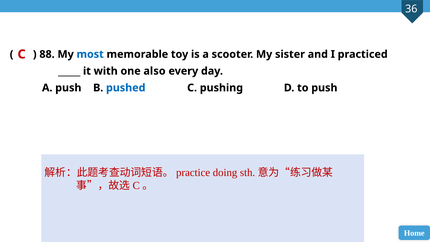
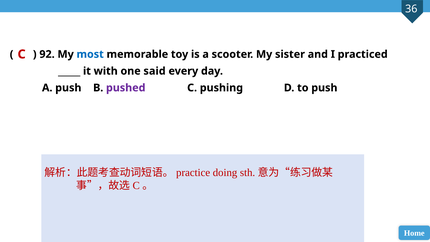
88: 88 -> 92 (47, 54)
also: also -> said (155, 71)
pushed colour: blue -> purple (126, 88)
